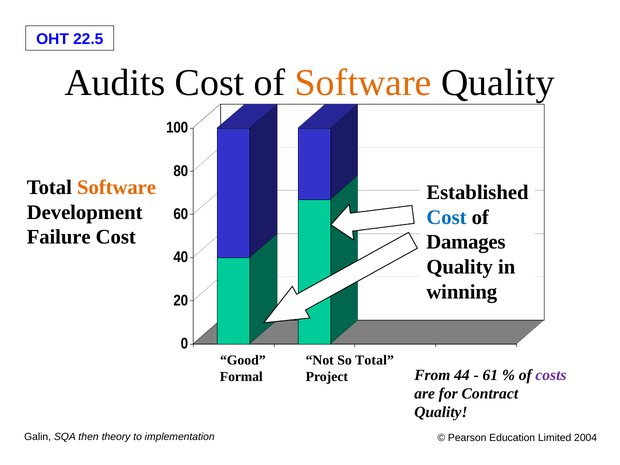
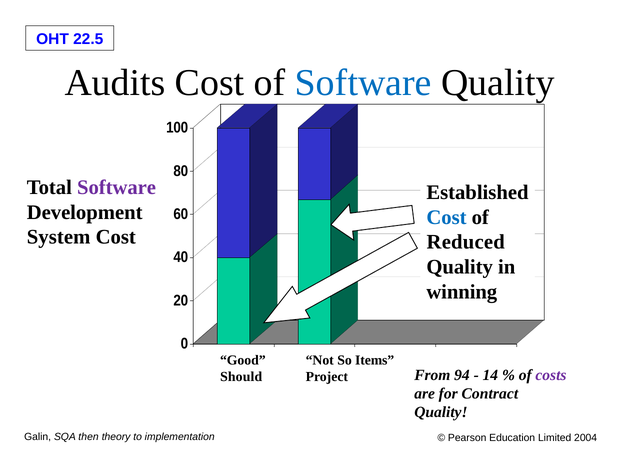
Software colour: orange -> blue (363, 83)
Software colour: orange -> purple (117, 187)
Failure: Failure -> System (59, 237)
Damages: Damages -> Reduced (466, 242)
So Total: Total -> Items (375, 360)
44: 44 -> 94 (462, 375)
61: 61 -> 14 (490, 375)
Formal: Formal -> Should (241, 377)
